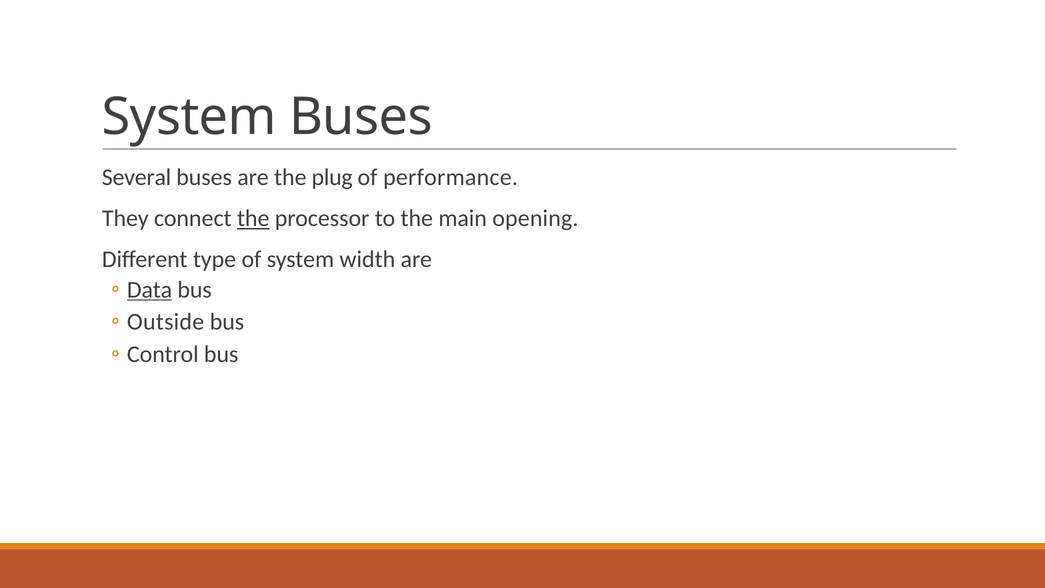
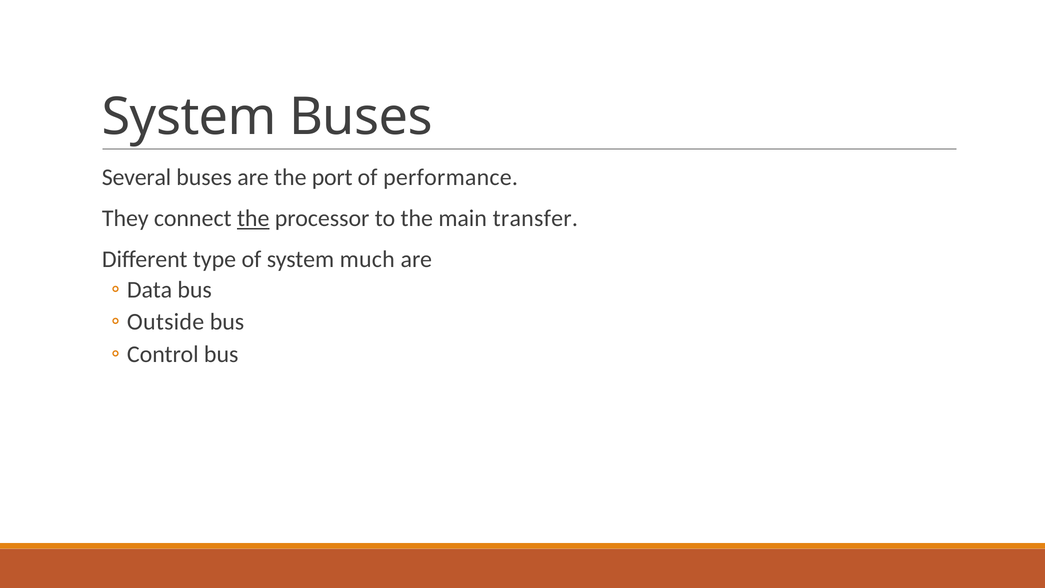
plug: plug -> port (332, 177)
opening: opening -> transfer (535, 218)
width: width -> much (367, 259)
Data underline: present -> none (150, 290)
